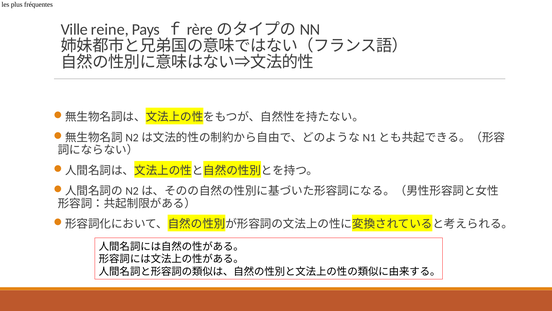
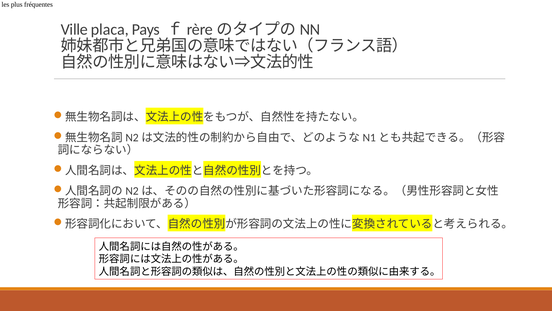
reine: reine -> placa (110, 29)
